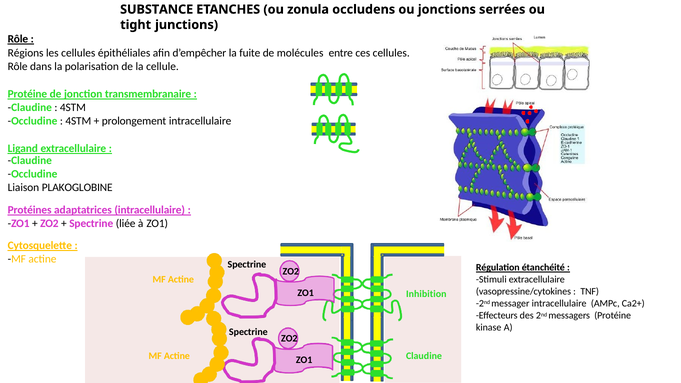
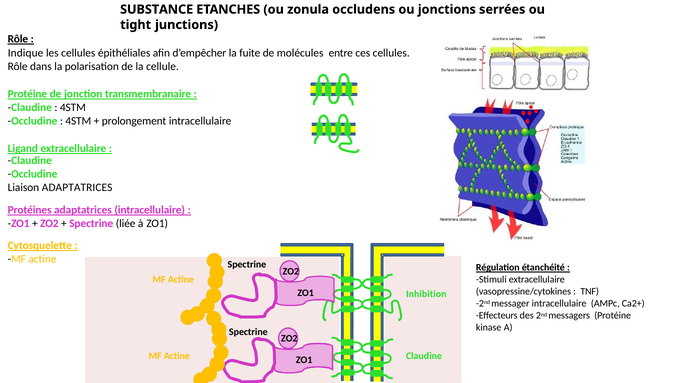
Régions: Régions -> Indique (26, 53)
Liaison PLAKOGLOBINE: PLAKOGLOBINE -> ADAPTATRICES (77, 188)
